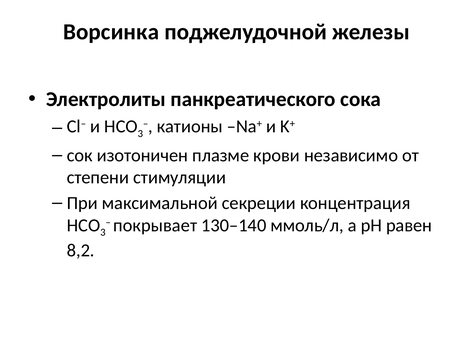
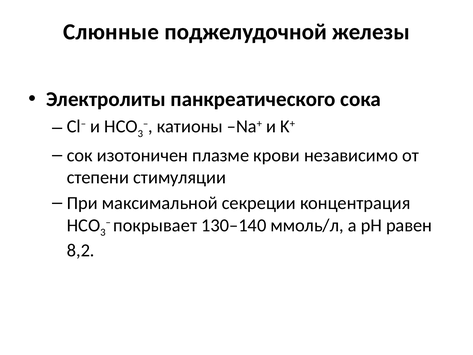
Ворсинка: Ворсинка -> Слюнные (111, 32)
